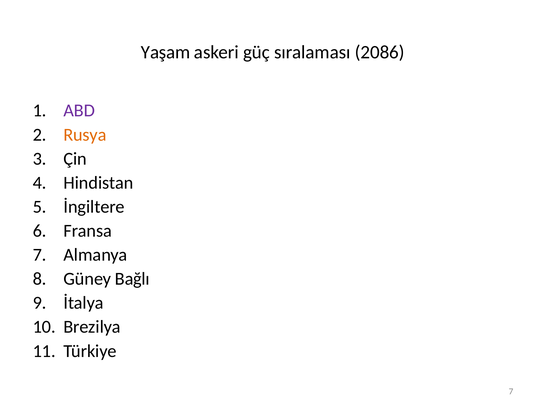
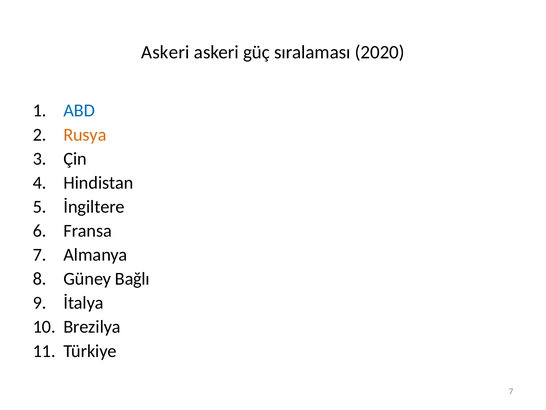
Yaşam: Yaşam -> Askeri (165, 52)
2086: 2086 -> 2020 (380, 52)
ABD colour: purple -> blue (79, 110)
